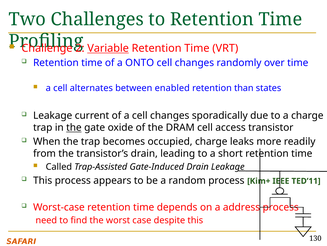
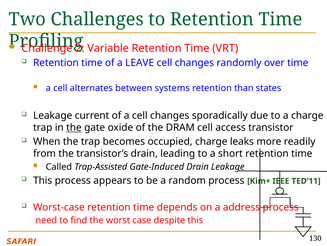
Variable underline: present -> none (108, 48)
ONTO: ONTO -> LEAVE (140, 63)
enabled: enabled -> systems (172, 88)
